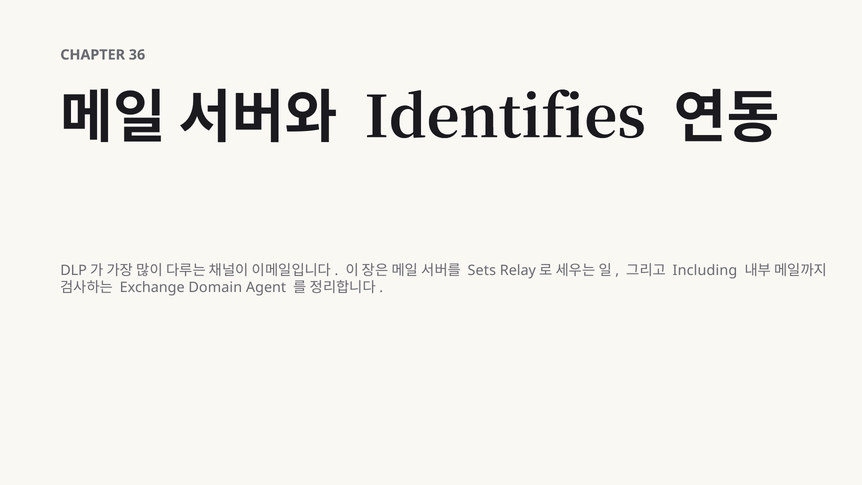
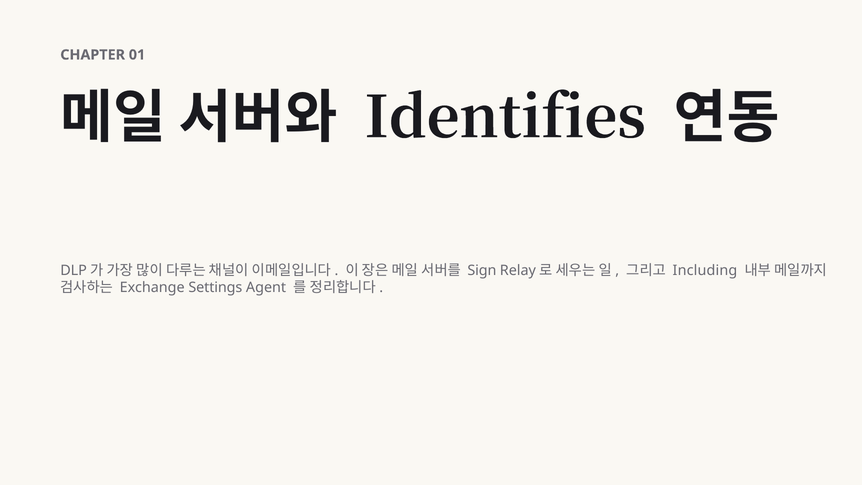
36: 36 -> 01 (137, 55)
Sets: Sets -> Sign (482, 270)
Domain: Domain -> Settings (215, 288)
